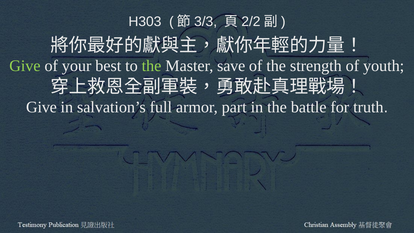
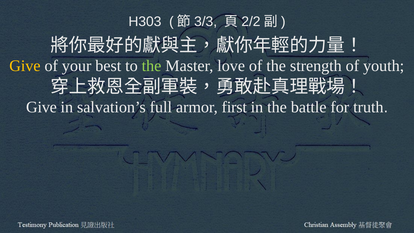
Give colour: light green -> yellow (25, 66)
save: save -> love (231, 66)
part: part -> first (234, 107)
